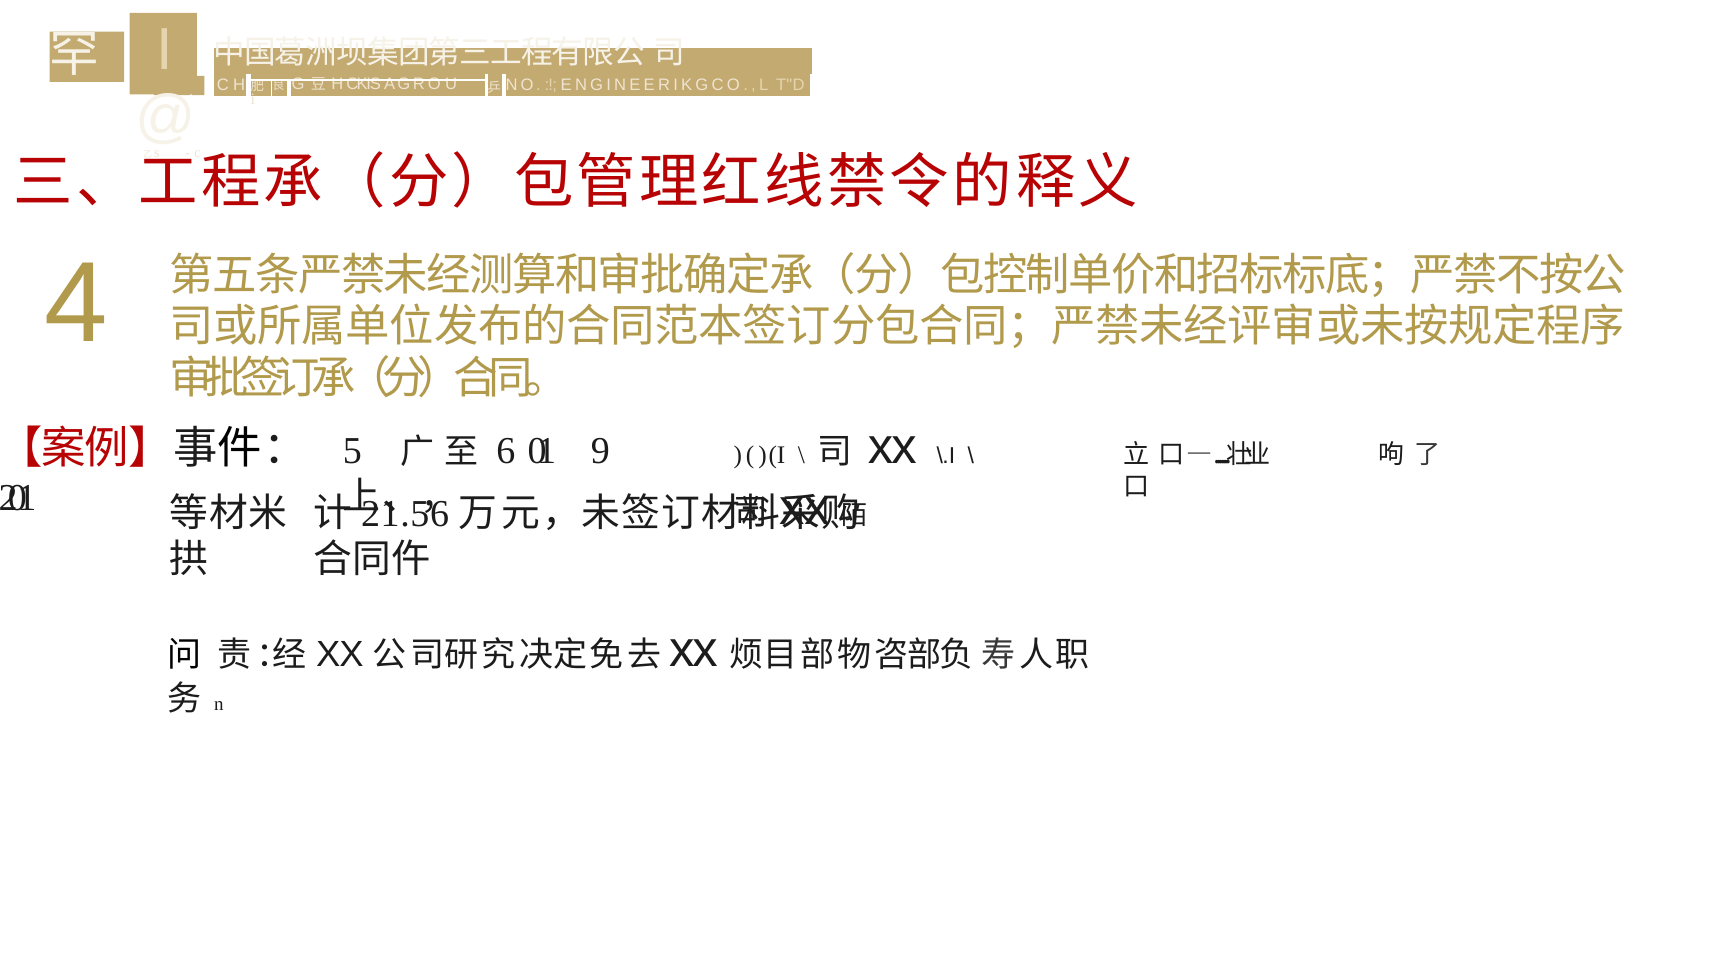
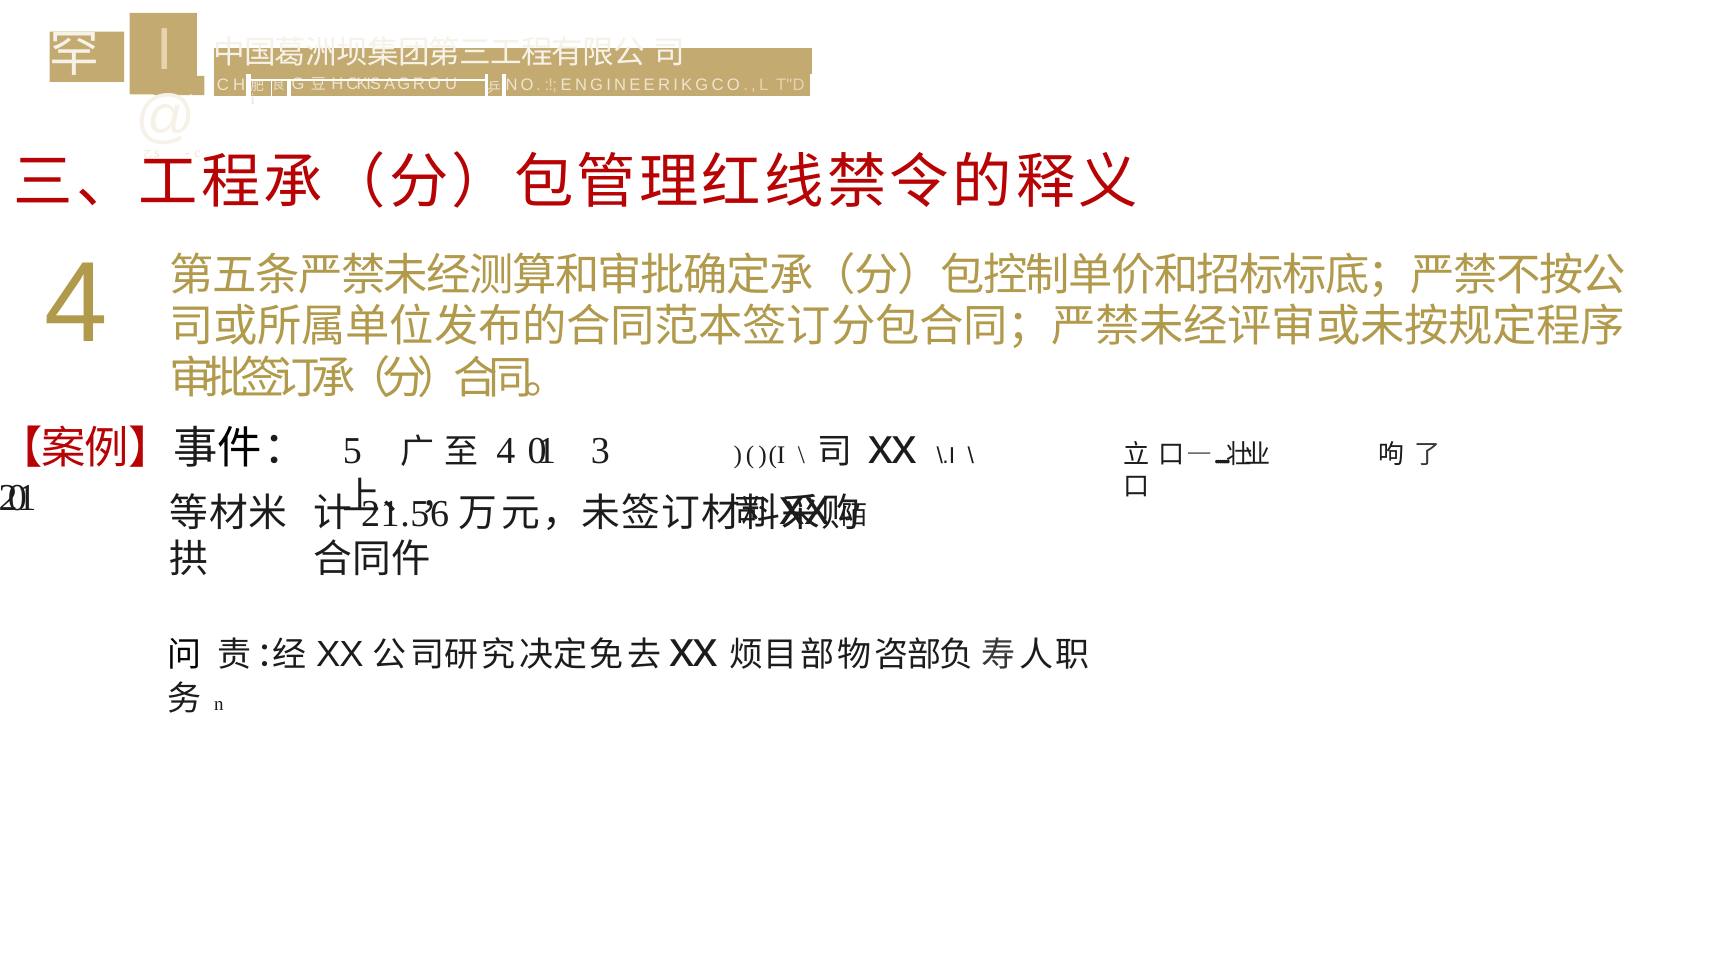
6: 6 -> 4 (506, 451)
9: 9 -> 3 (600, 451)
